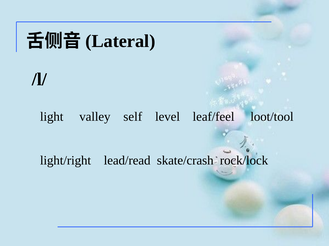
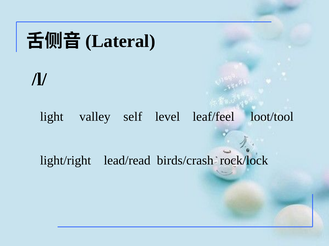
skate/crash: skate/crash -> birds/crash (185, 161)
